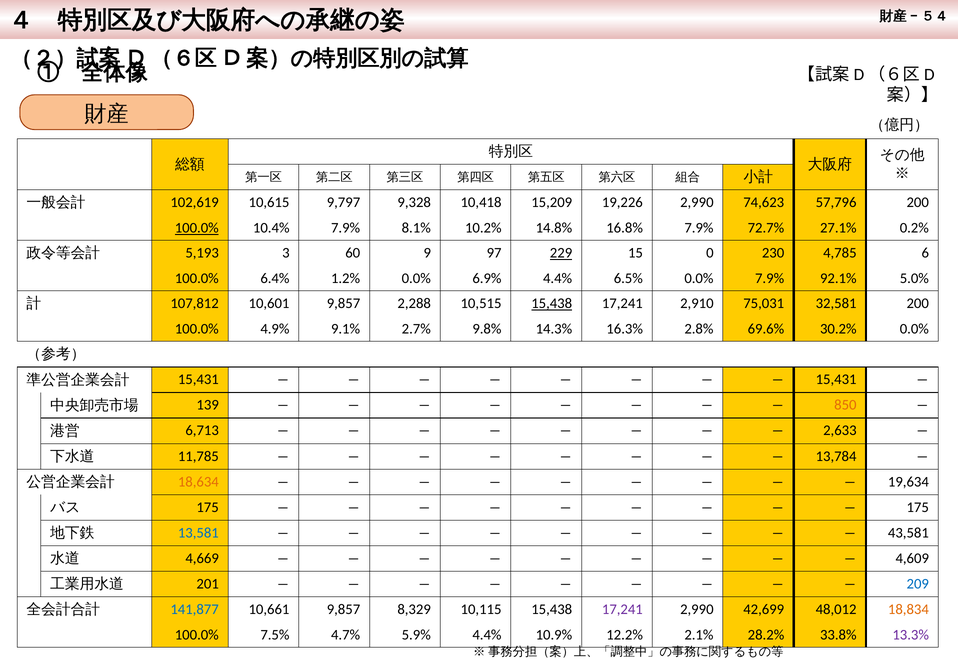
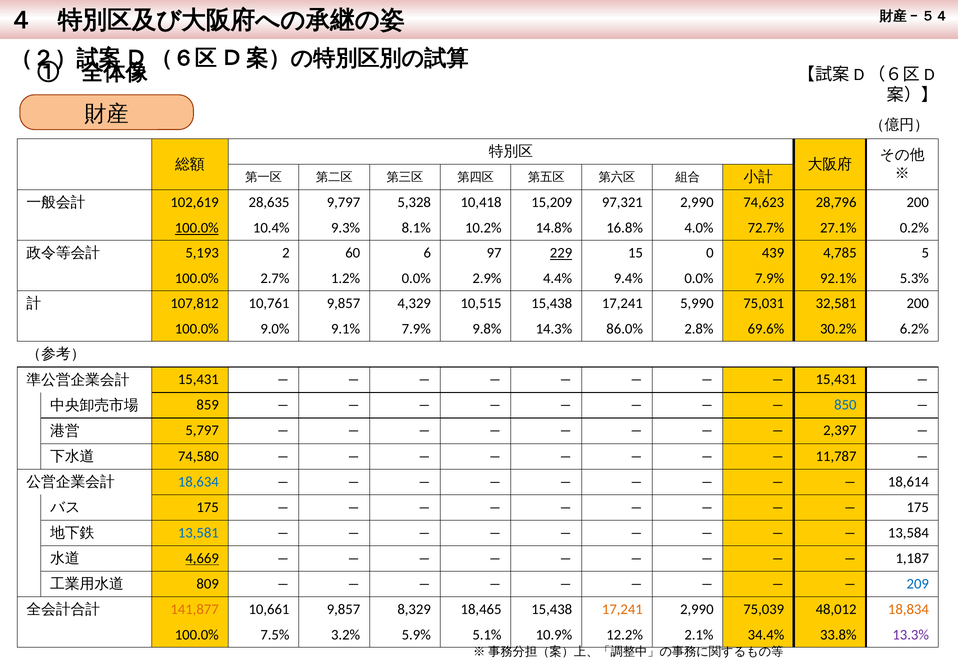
10,615: 10,615 -> 28,635 (269, 203)
9,328: 9,328 -> 5,328 (414, 203)
19,226: 19,226 -> 97,321 (622, 203)
57,796: 57,796 -> 28,796 (836, 203)
10.4% 7.9%: 7.9% -> 9.3% (346, 228)
16.8% 7.9%: 7.9% -> 4.0% (699, 228)
3: 3 -> 2 (286, 253)
9: 9 -> 6 (427, 253)
230: 230 -> 439 (773, 253)
6: 6 -> 5 (925, 253)
6.4%: 6.4% -> 2.7% (275, 279)
6.9%: 6.9% -> 2.9% (487, 279)
6.5%: 6.5% -> 9.4% (628, 279)
5.0%: 5.0% -> 5.3% (914, 279)
10,601: 10,601 -> 10,761 (269, 304)
2,288: 2,288 -> 4,329 (414, 304)
15,438 underline: present -> none (552, 304)
2,910: 2,910 -> 5,990 (697, 304)
4.9%: 4.9% -> 9.0% (275, 329)
9.1% 2.7%: 2.7% -> 7.9% (416, 329)
16.3%: 16.3% -> 86.0% (625, 329)
30.2% 0.0%: 0.0% -> 6.2% (914, 329)
139: 139 -> 859 (208, 405)
850 colour: orange -> blue (845, 405)
6,713: 6,713 -> 5,797 (202, 431)
2,633: 2,633 -> 2,397 (840, 431)
11,785: 11,785 -> 74,580 (198, 456)
13,784: 13,784 -> 11,787 (836, 456)
18,634 colour: orange -> blue (198, 482)
19,634: 19,634 -> 18,614 (908, 482)
43,581: 43,581 -> 13,584 (908, 533)
4,669 underline: none -> present (202, 559)
4,609: 4,609 -> 1,187 (912, 559)
201: 201 -> 809 (208, 584)
141,877 colour: blue -> orange (195, 610)
10,115: 10,115 -> 18,465 (481, 610)
17,241 colour: purple -> orange (622, 610)
42,699: 42,699 -> 75,039 (764, 610)
4.7%: 4.7% -> 3.2% (346, 635)
5.9% 4.4%: 4.4% -> 5.1% (487, 635)
28.2%: 28.2% -> 34.4% (766, 635)
